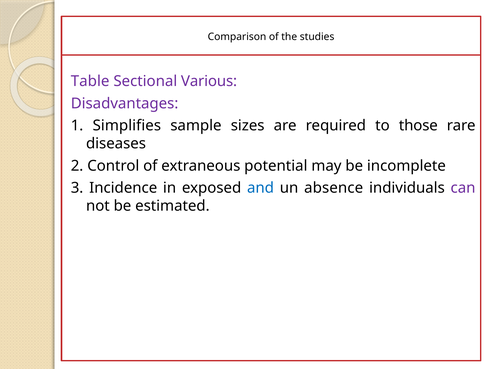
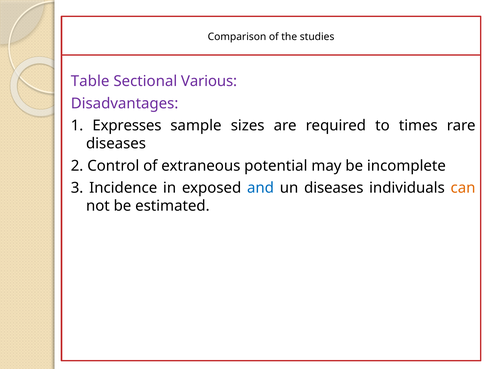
Simplifies: Simplifies -> Expresses (127, 126)
those: those -> times (418, 126)
un absence: absence -> diseases (334, 188)
can colour: purple -> orange (463, 188)
